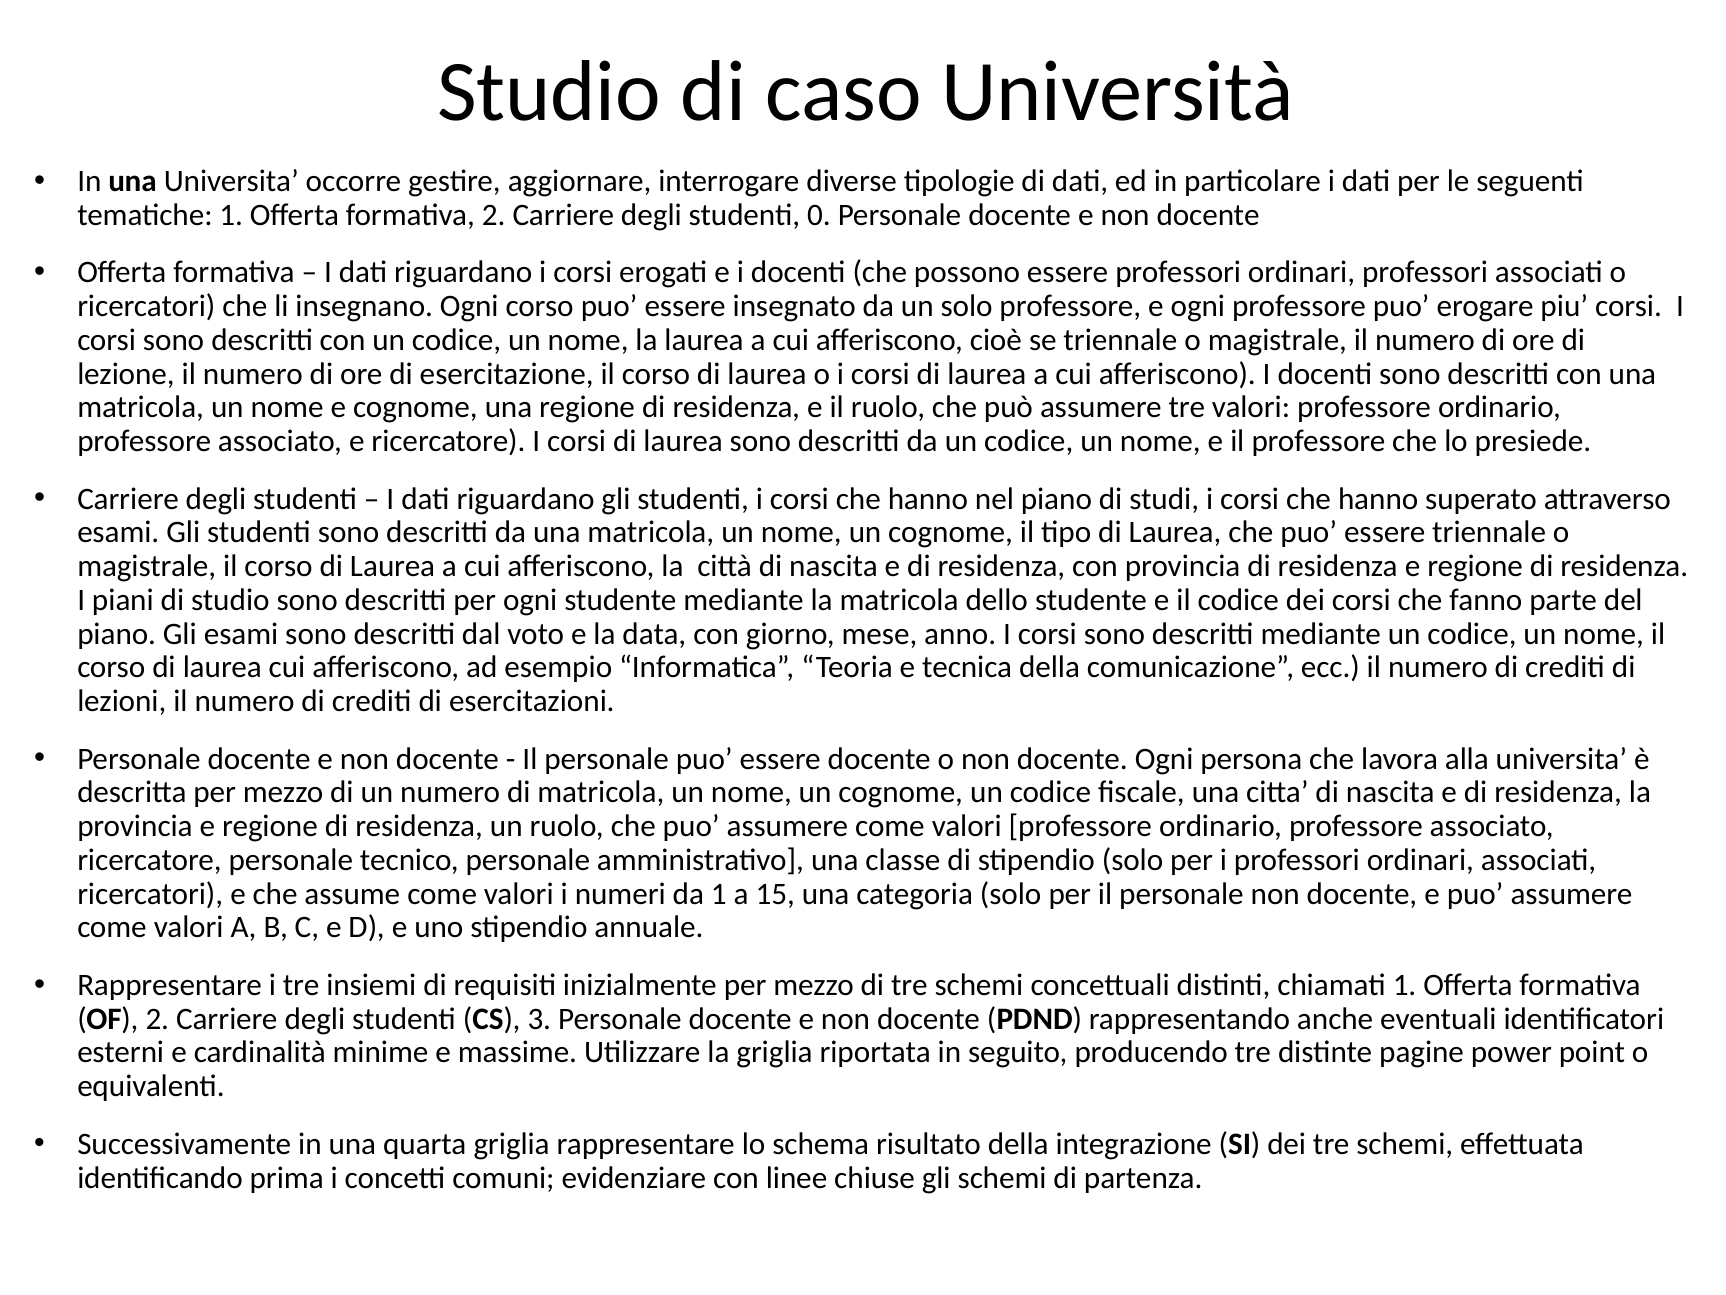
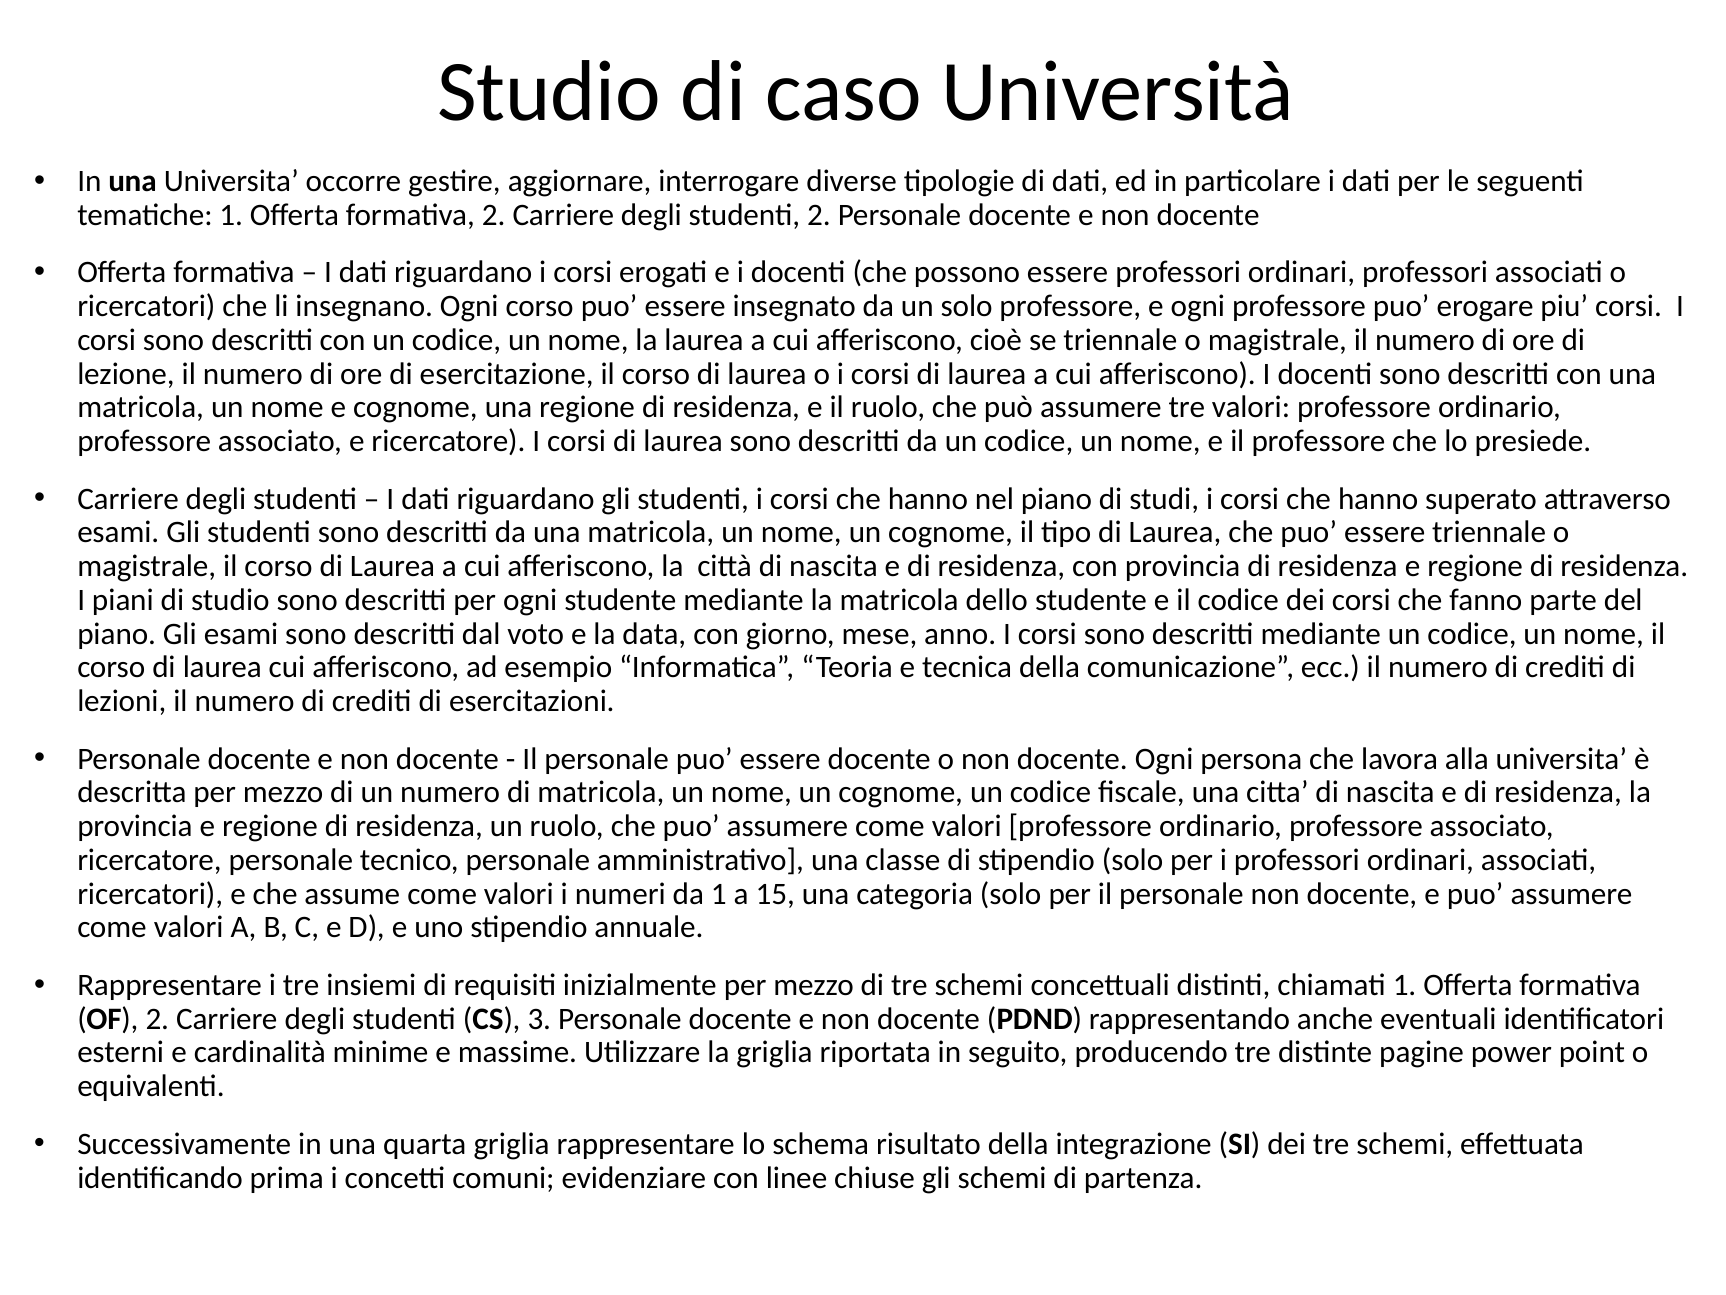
studenti 0: 0 -> 2 (819, 215)
